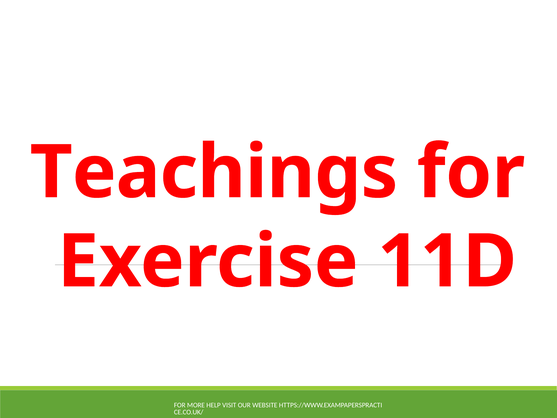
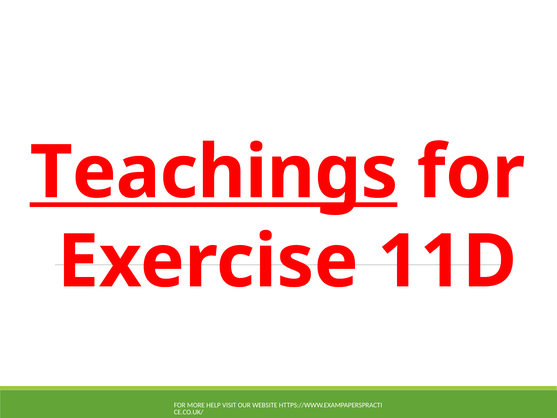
Teachings underline: none -> present (214, 173)
